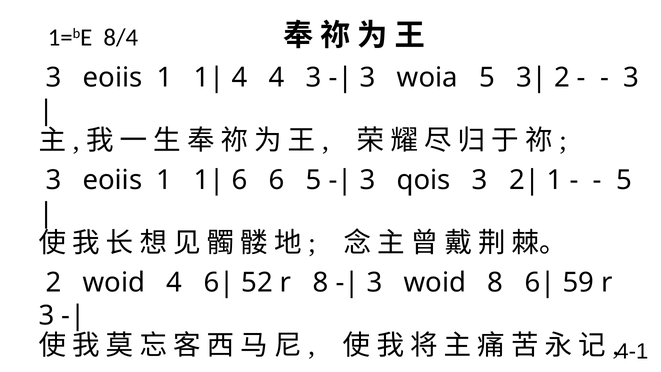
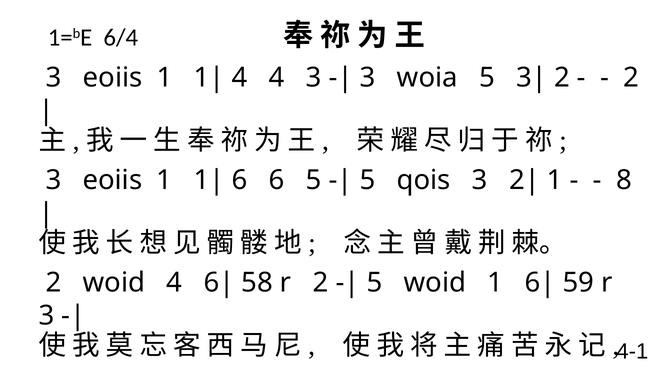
8/4: 8/4 -> 6/4 (121, 37)
3: 3 -> 2 (631, 78)
3: 3 -> 5 (367, 180)
5: 5 -> 8 (624, 180)
52: 52 -> 58 (257, 283)
r 8: 8 -> 2 (321, 283)
3: 3 -> 5 (375, 283)
woid 8: 8 -> 1 (495, 283)
